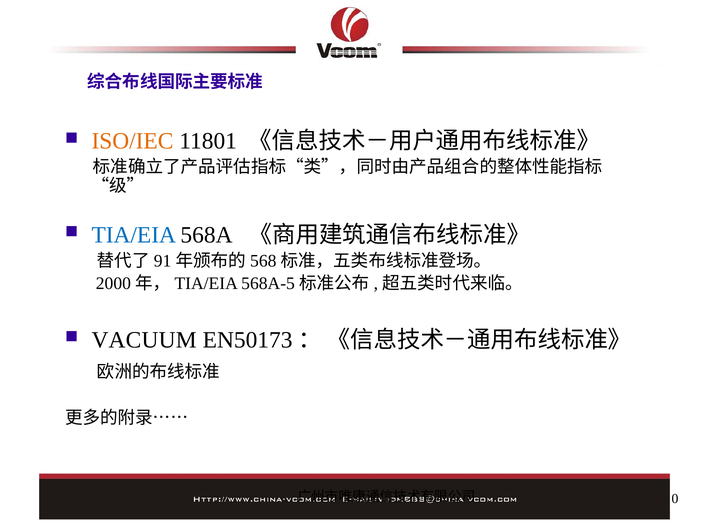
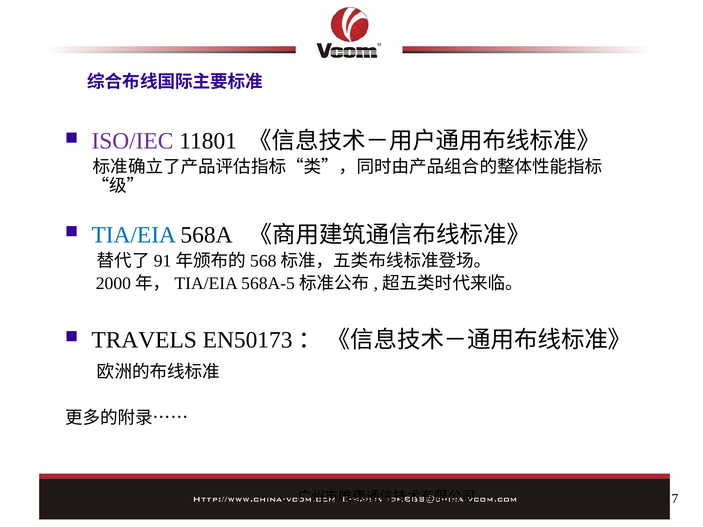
ISO/IEC colour: orange -> purple (132, 141)
VACUUM: VACUUM -> TRAVELS (144, 340)
0: 0 -> 7 (675, 499)
